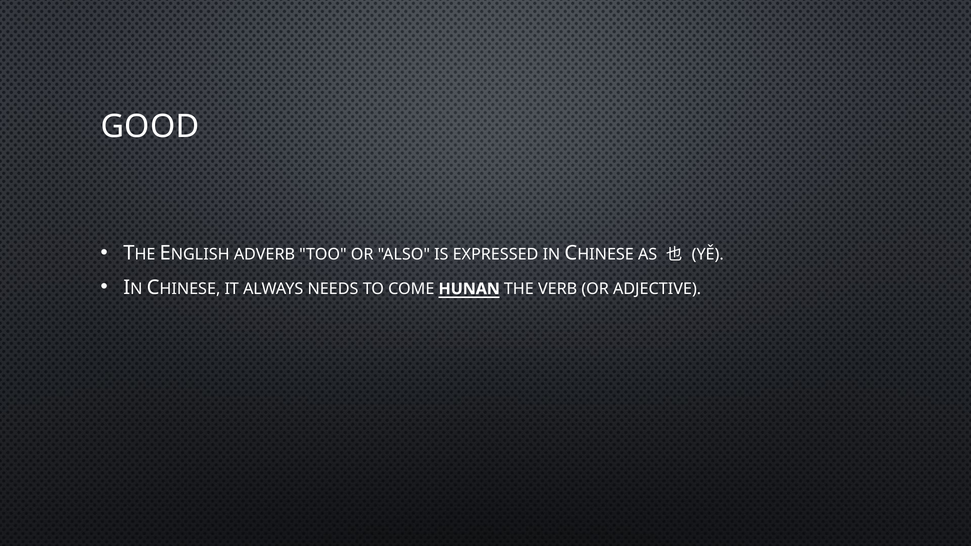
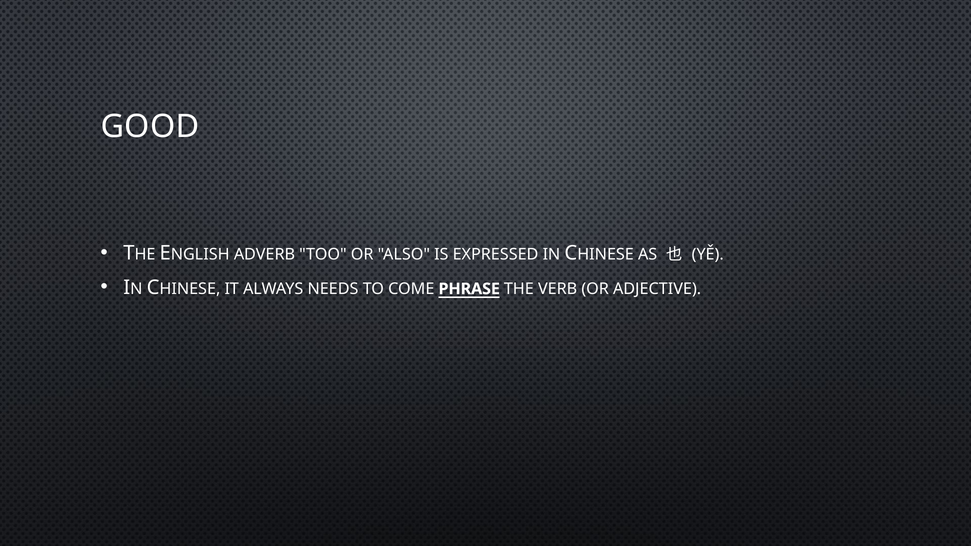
HUNAN: HUNAN -> PHRASE (469, 289)
